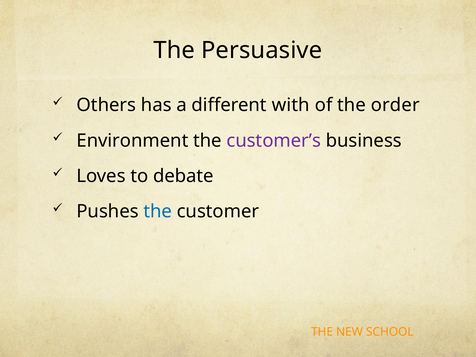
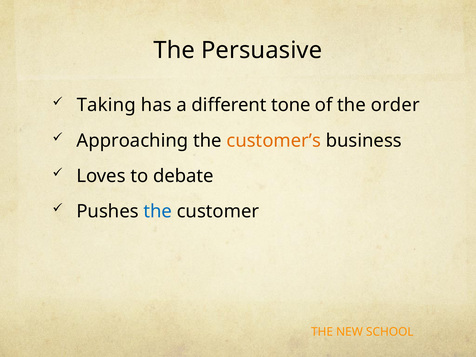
Others: Others -> Taking (106, 105)
with: with -> tone (291, 105)
Environment: Environment -> Approaching (132, 141)
customer’s colour: purple -> orange (274, 141)
